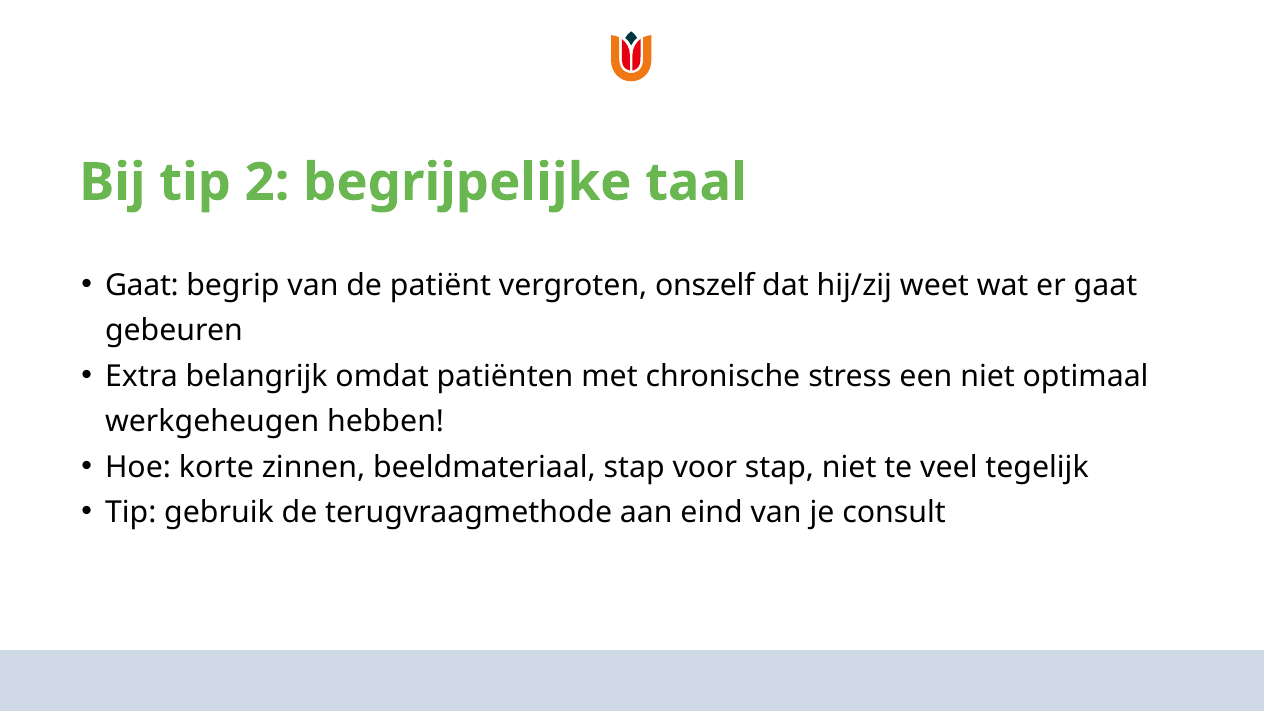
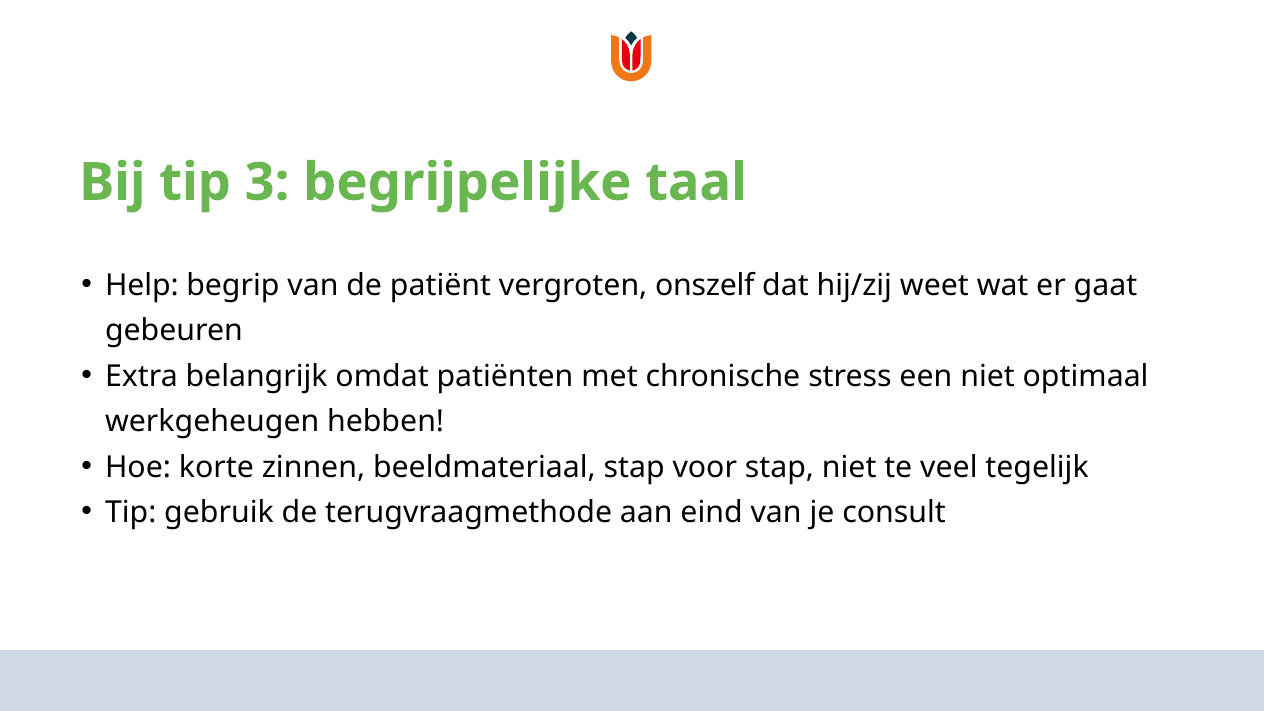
2: 2 -> 3 (267, 182)
Gaat: Gaat -> Help (142, 285)
